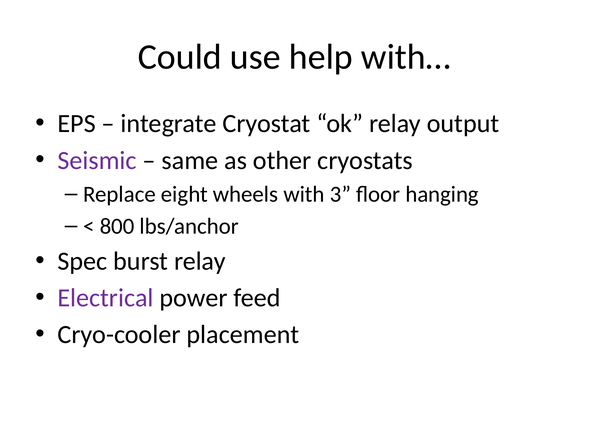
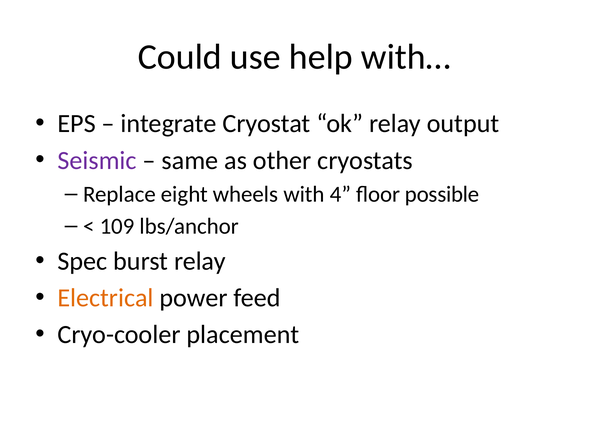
3: 3 -> 4 (340, 194)
hanging: hanging -> possible (442, 194)
800: 800 -> 109 (117, 226)
Electrical colour: purple -> orange (106, 298)
